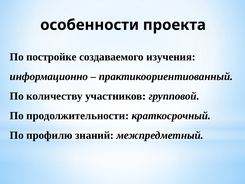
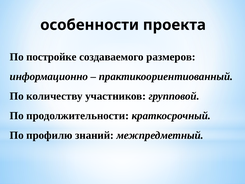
изучения: изучения -> размеров (171, 57)
